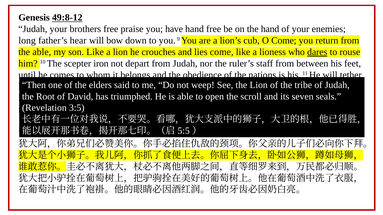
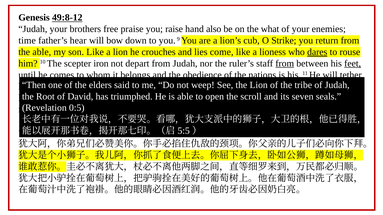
have: have -> raise (174, 29)
hand free: free -> also (214, 29)
the hand: hand -> what (270, 29)
long: long -> time (27, 41)
O Come: Come -> Strike (284, 41)
from underline: none -> present (285, 64)
feet underline: none -> present (353, 64)
3:5: 3:5 -> 0:5 (77, 108)
